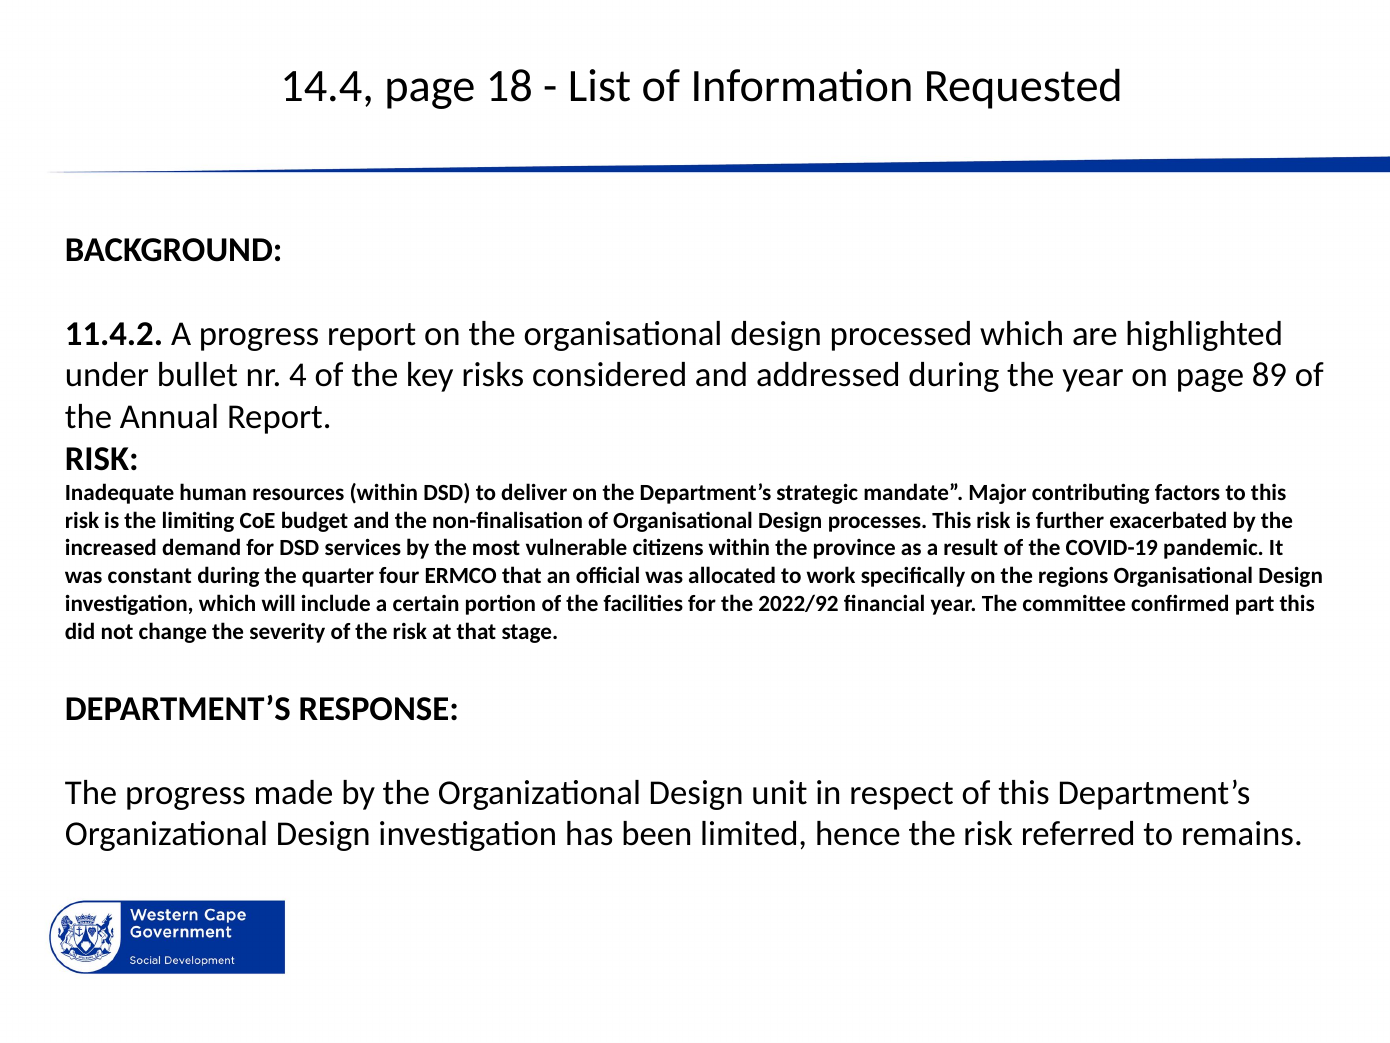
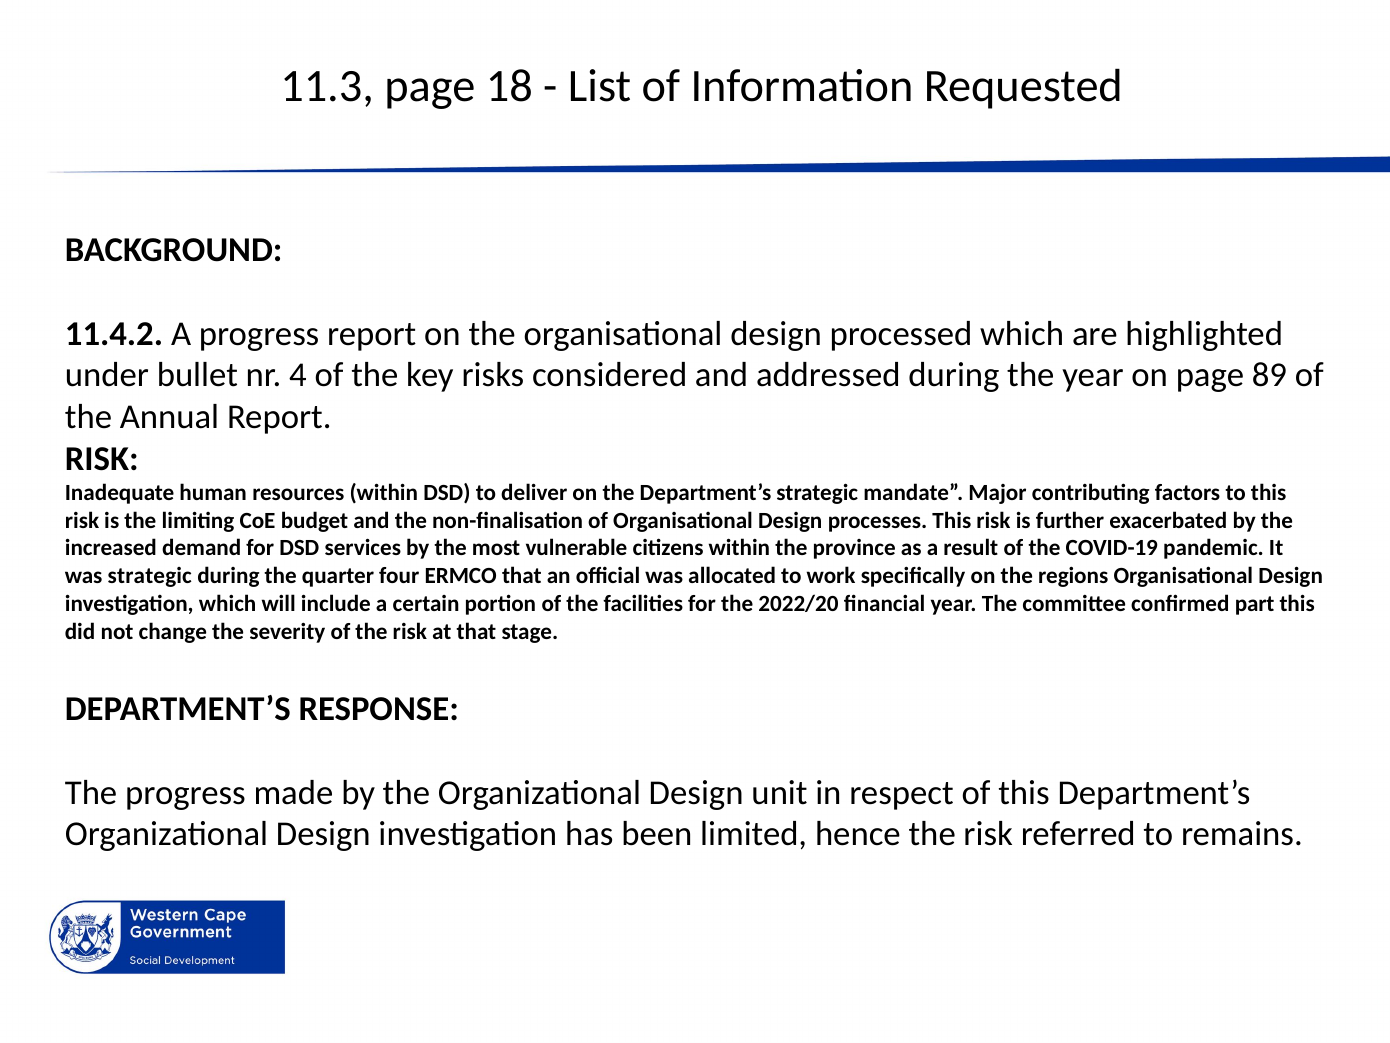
14.4: 14.4 -> 11.3 (327, 86)
was constant: constant -> strategic (150, 576)
2022/92: 2022/92 -> 2022/20 (798, 604)
